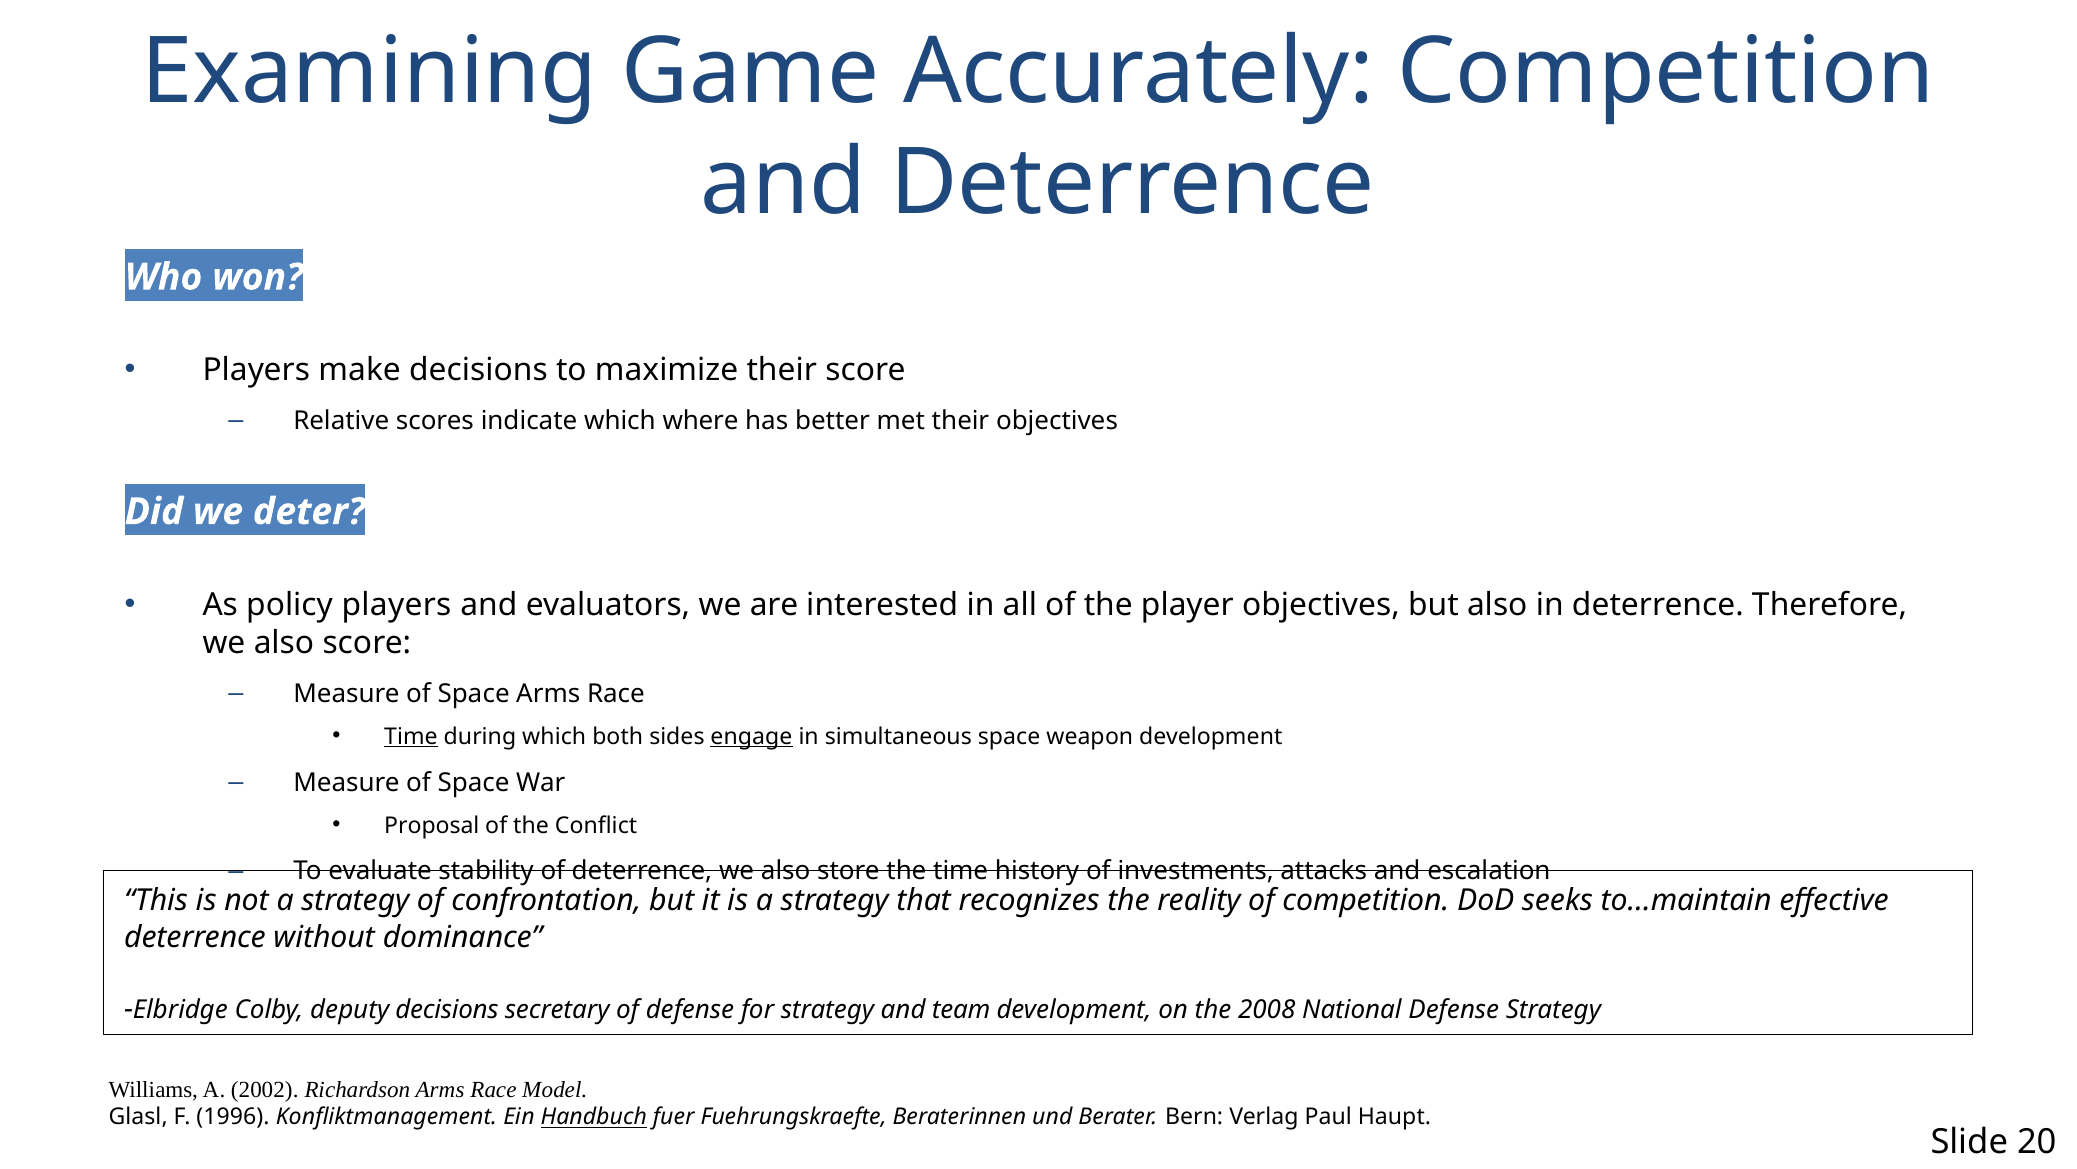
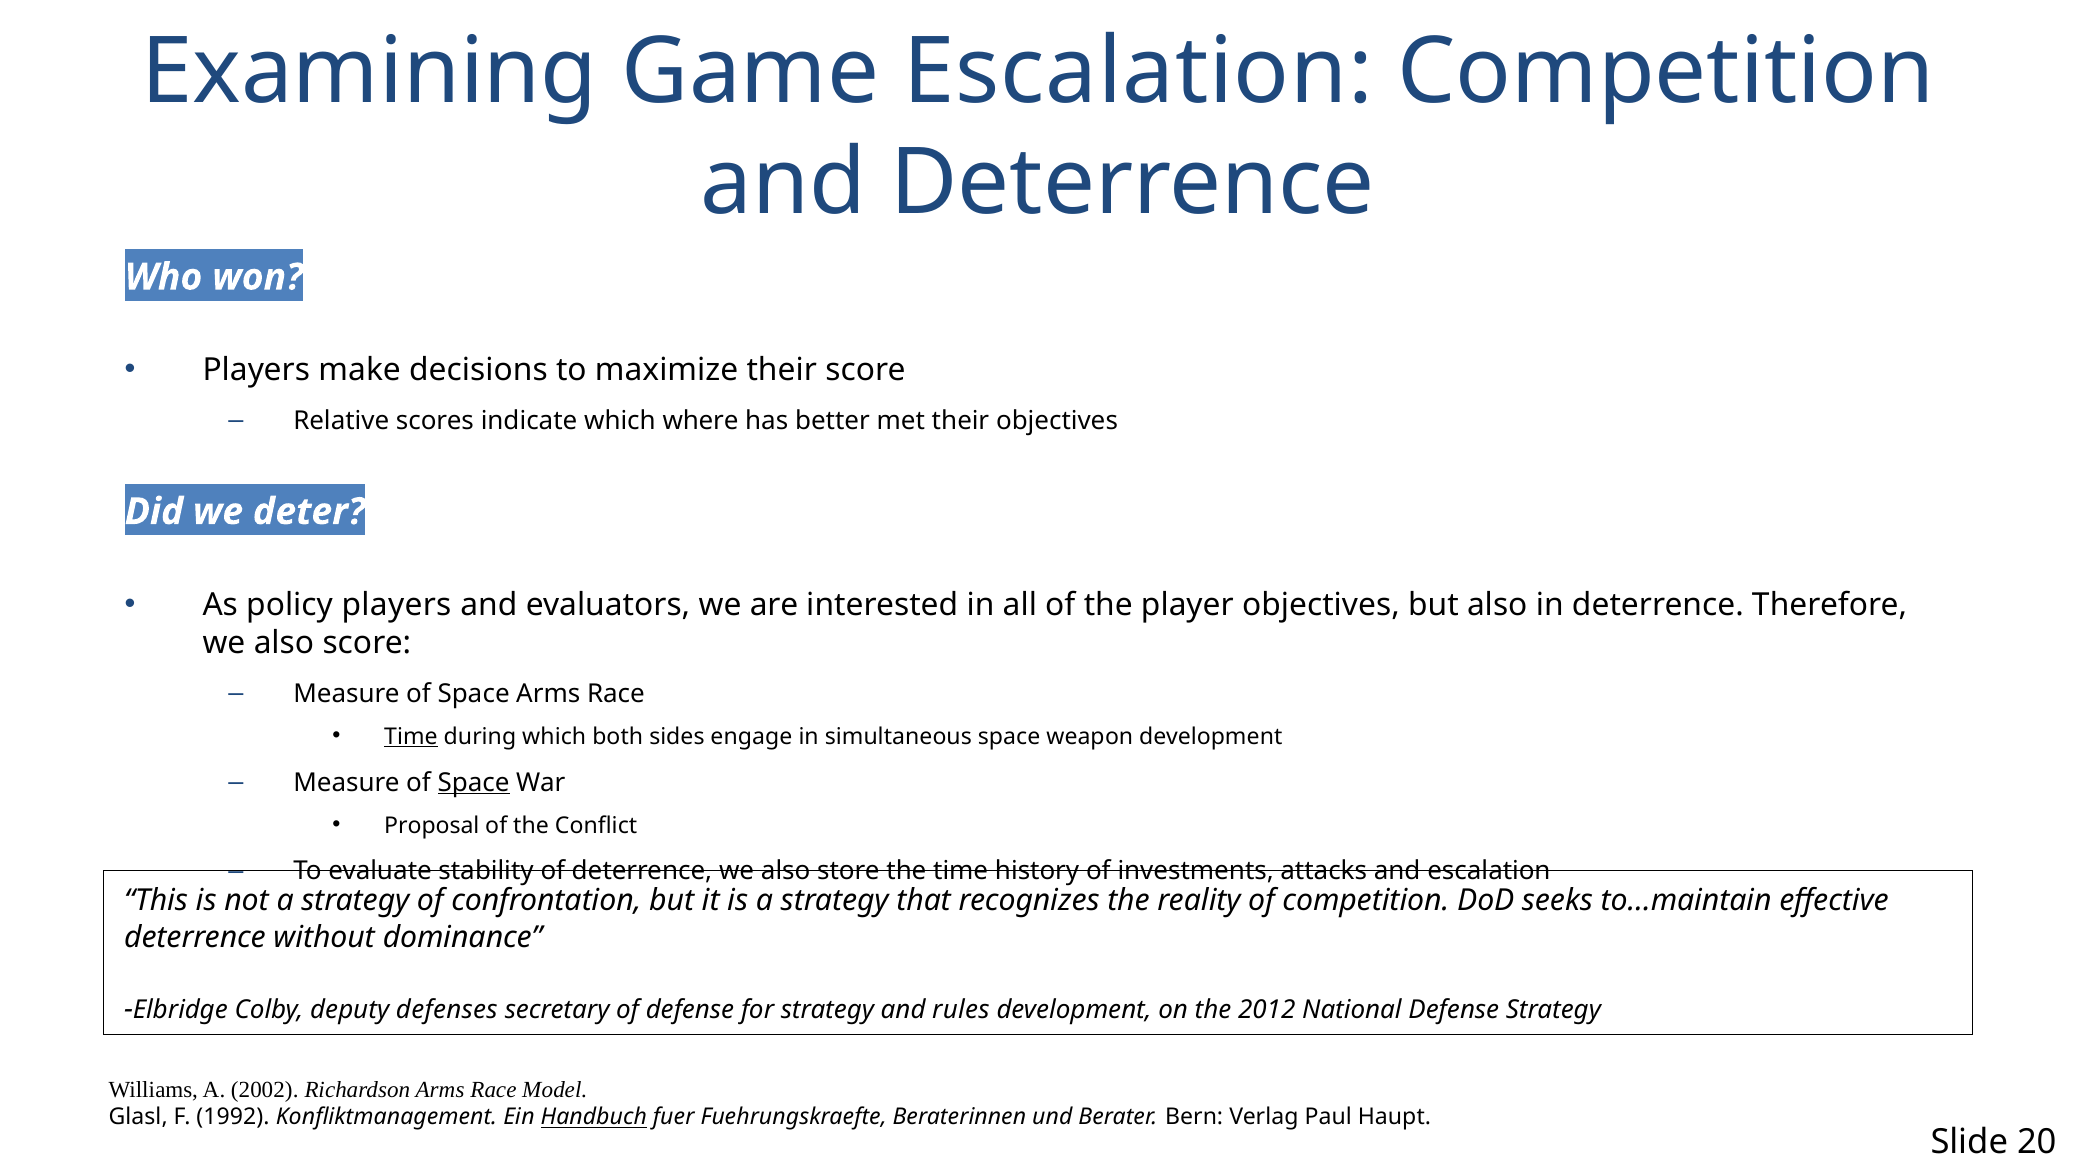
Game Accurately: Accurately -> Escalation (1138, 72)
engage underline: present -> none (751, 736)
Space underline: none -> present (474, 782)
deputy decisions: decisions -> defenses (447, 1009)
team: team -> rules (961, 1009)
2008: 2008 -> 2012 (1267, 1009)
1996: 1996 -> 1992 (233, 1117)
